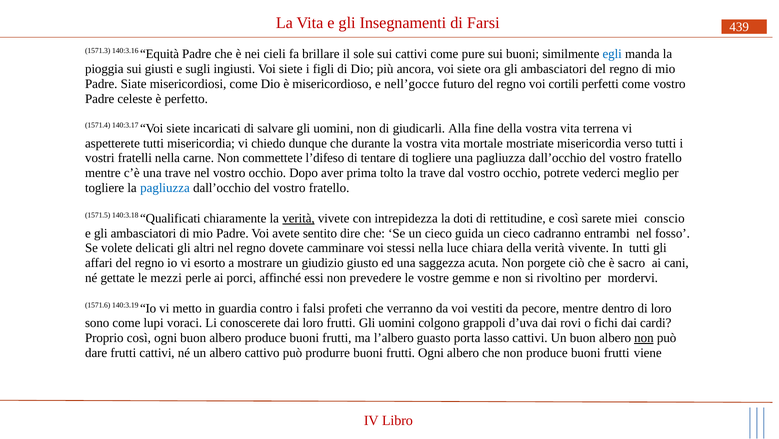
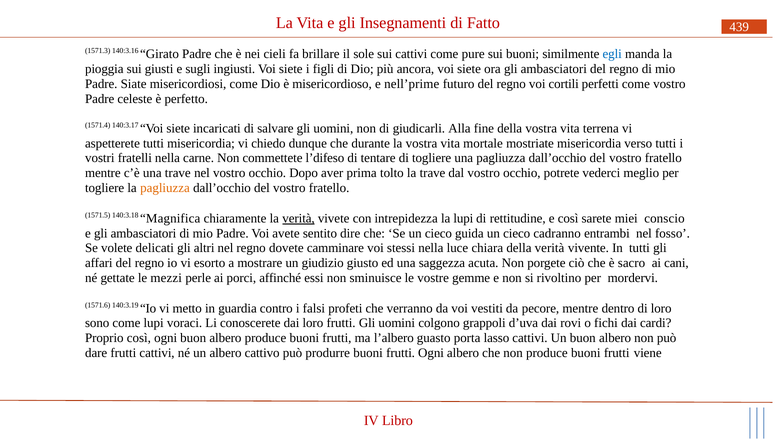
Farsi: Farsi -> Fatto (483, 23)
Equità: Equità -> Girato (159, 54)
nell’gocce: nell’gocce -> nell’prime (412, 84)
pagliuzza colour: blue -> orange (165, 188)
Qualificati: Qualificati -> Magnifica (170, 218)
la doti: doti -> lupi (463, 218)
prevedere: prevedere -> sminuisce (376, 278)
non underline: present -> none (644, 338)
